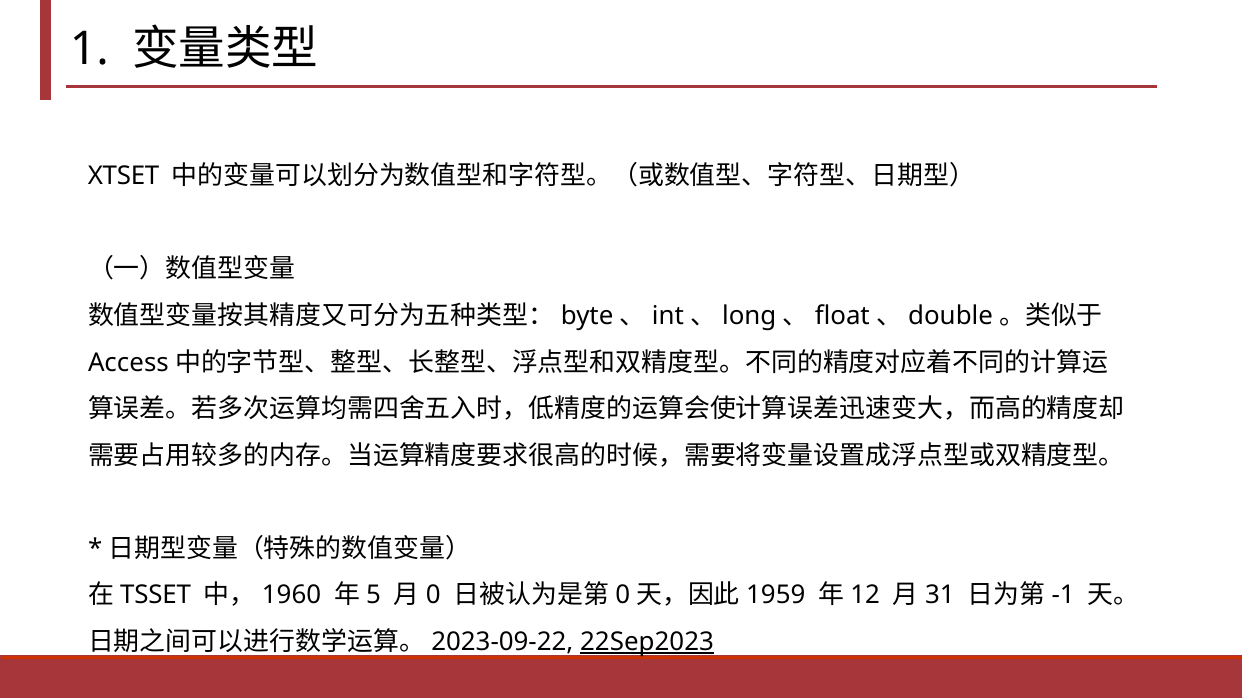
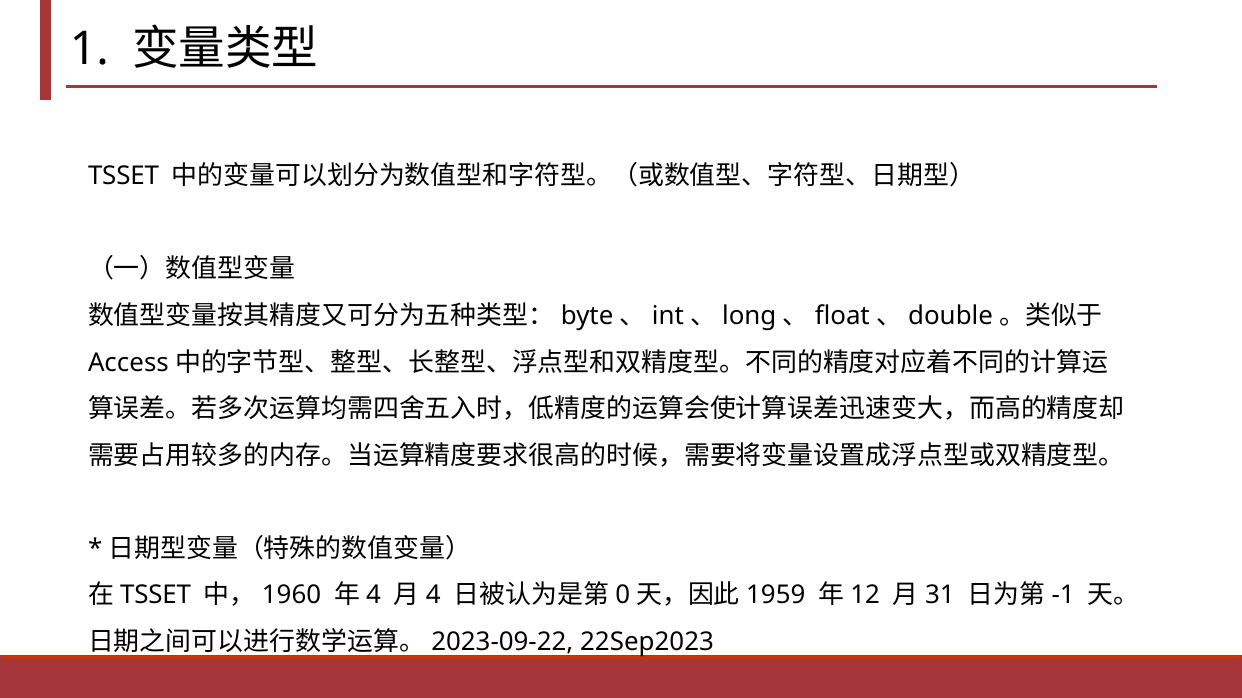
XTSET: XTSET -> TSSET (123, 177)
5: 5 -> 4 (374, 596)
0: 0 -> 4 (433, 596)
22Sep2023 underline: present -> none (647, 642)
